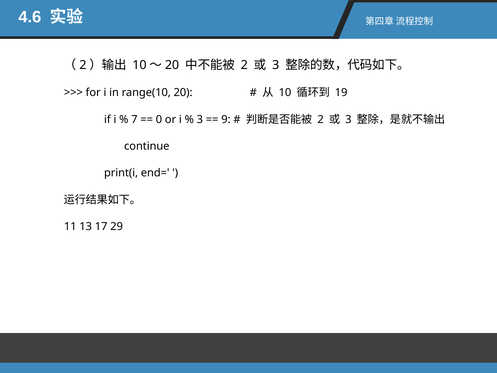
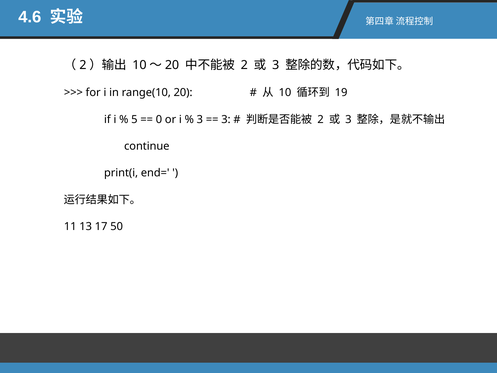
7: 7 -> 5 (134, 119)
9: 9 -> 3 (226, 119)
29: 29 -> 50 (117, 226)
